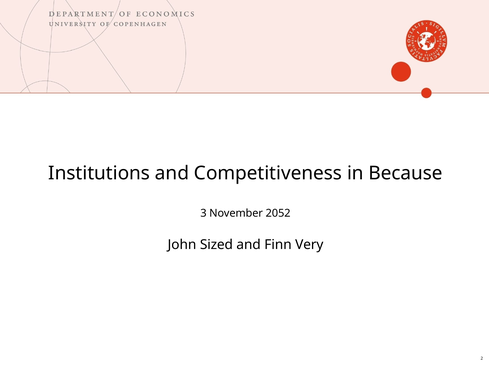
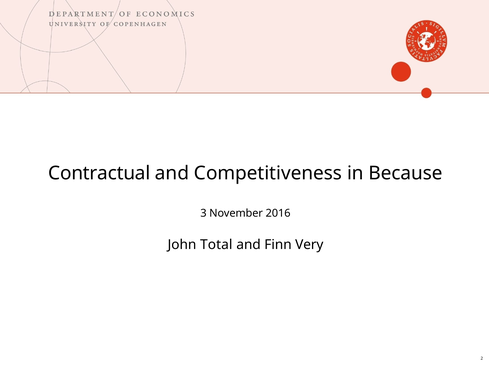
Institutions: Institutions -> Contractual (99, 173)
2052: 2052 -> 2016 (278, 213)
Sized: Sized -> Total (216, 244)
